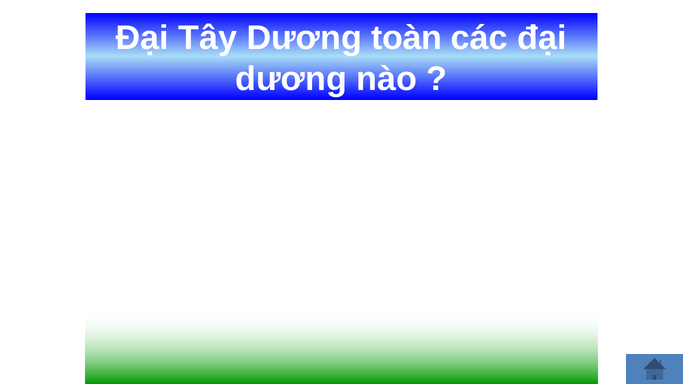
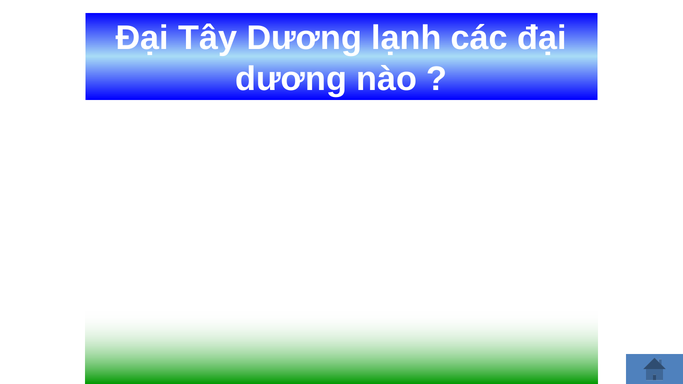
toàn: toàn -> lạnh (406, 38)
